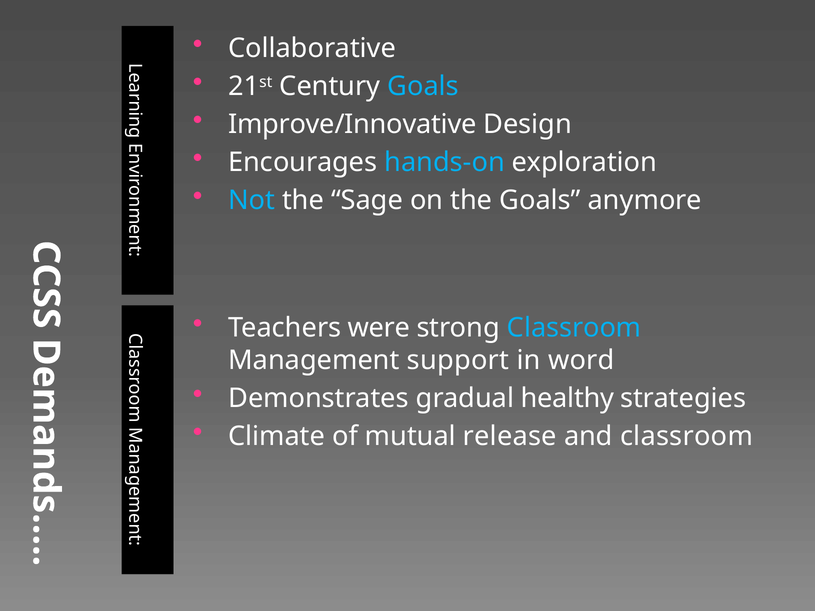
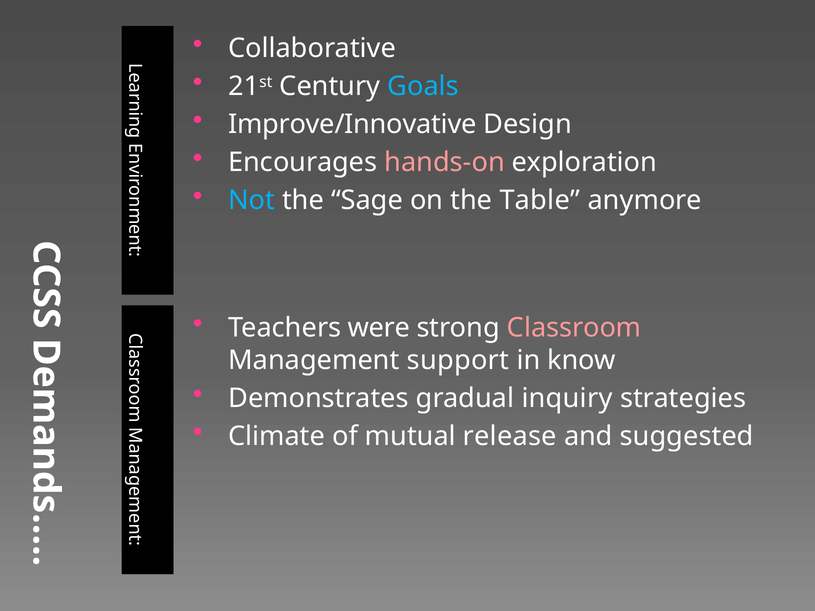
hands-on colour: light blue -> pink (445, 162)
the Goals: Goals -> Table (540, 200)
Classroom colour: light blue -> pink (574, 328)
word: word -> know (582, 360)
healthy: healthy -> inquiry (567, 398)
and classroom: classroom -> suggested (687, 436)
